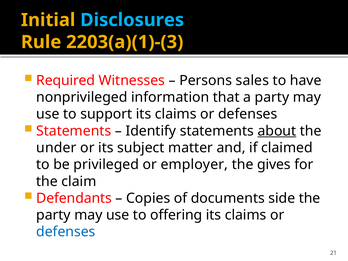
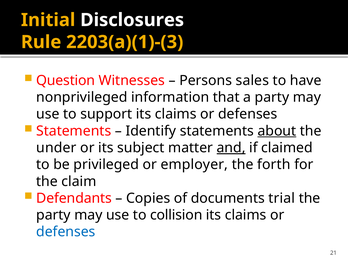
Disclosures colour: light blue -> white (132, 20)
Required: Required -> Question (66, 80)
and underline: none -> present (231, 148)
gives: gives -> forth (274, 165)
side: side -> trial (282, 198)
offering: offering -> collision (176, 215)
